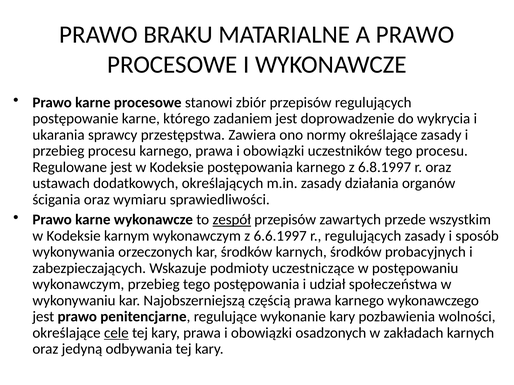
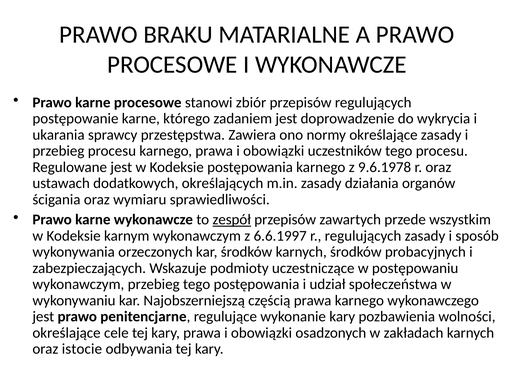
6.8.1997: 6.8.1997 -> 9.6.1978 (385, 167)
cele underline: present -> none (116, 333)
jedyną: jedyną -> istocie (82, 350)
